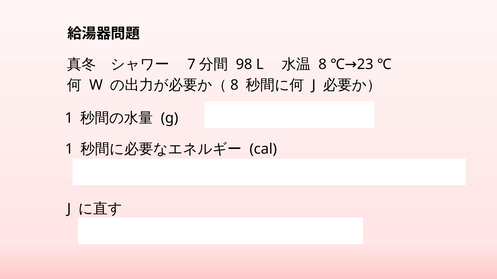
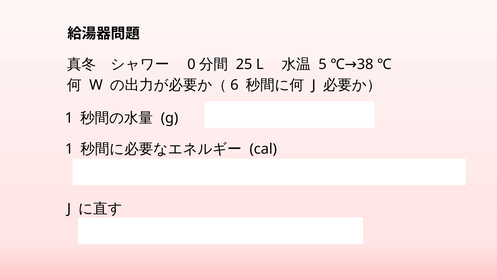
7: 7 -> 0 (191, 65)
98: 98 -> 25 (244, 65)
8: 8 -> 5 (322, 65)
23: 23 -> 38 (365, 65)
8: 8 -> 6 (234, 85)
